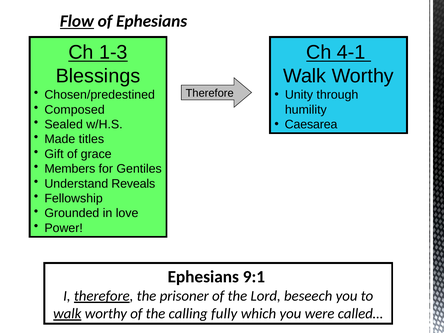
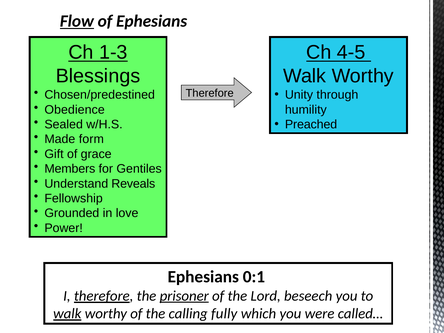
4-1: 4-1 -> 4-5 (351, 52)
Composed: Composed -> Obedience (75, 110)
Caesarea: Caesarea -> Preached (311, 124)
titles: titles -> form (91, 139)
9:1: 9:1 -> 0:1 (254, 277)
prisoner underline: none -> present (184, 296)
